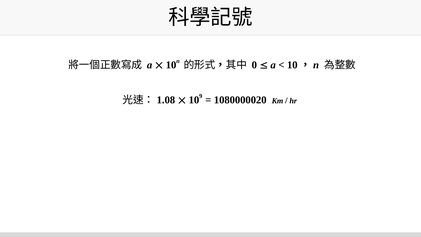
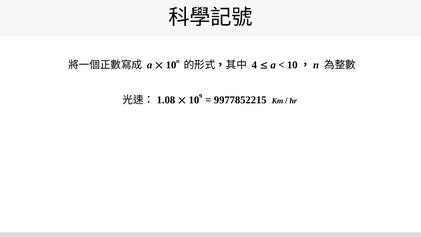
0: 0 -> 4 (254, 65)
1080000020: 1080000020 -> 9977852215 (240, 100)
